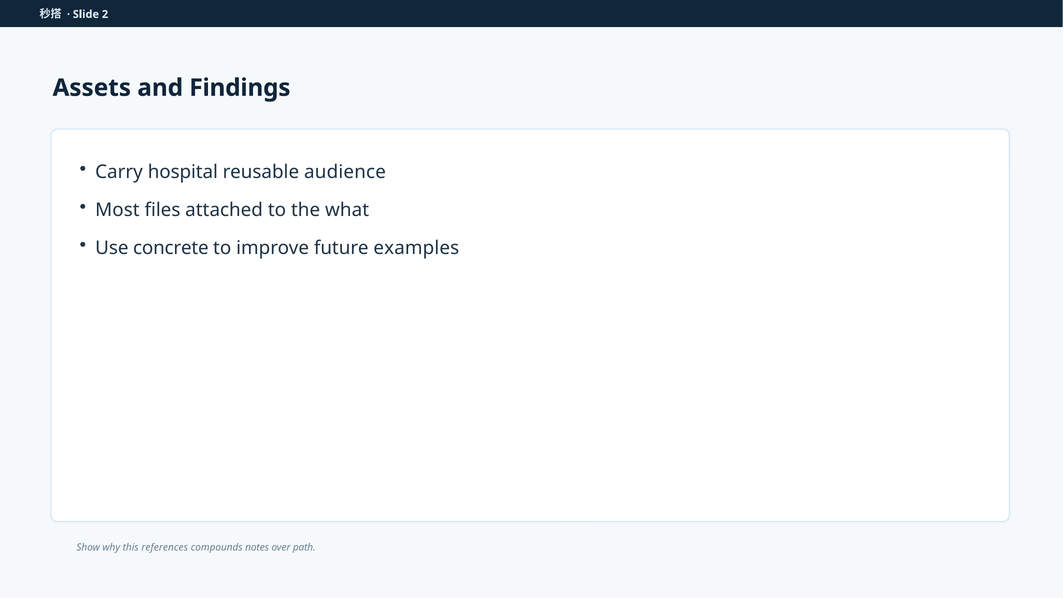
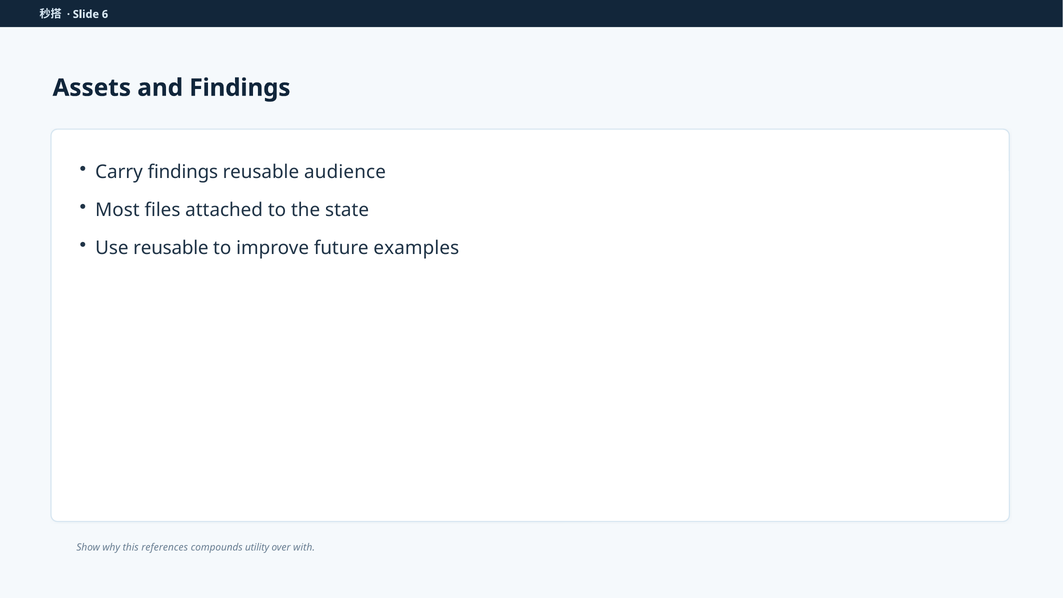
2: 2 -> 6 (105, 14)
Carry hospital: hospital -> findings (183, 172)
what: what -> state (347, 210)
Use concrete: concrete -> reusable (171, 248)
notes: notes -> utility (257, 548)
path: path -> with (304, 548)
